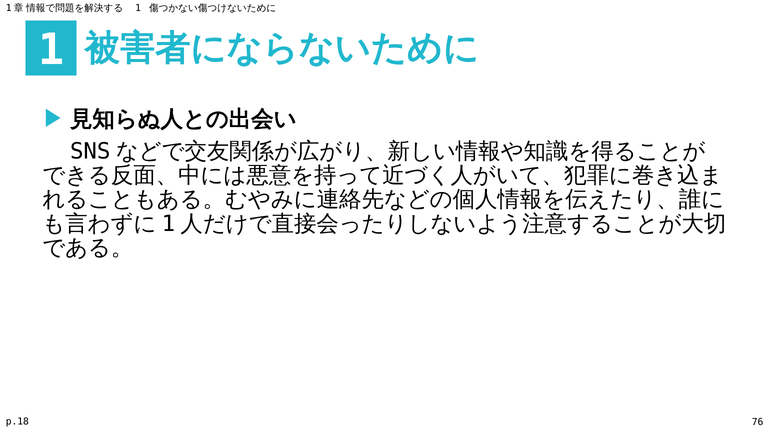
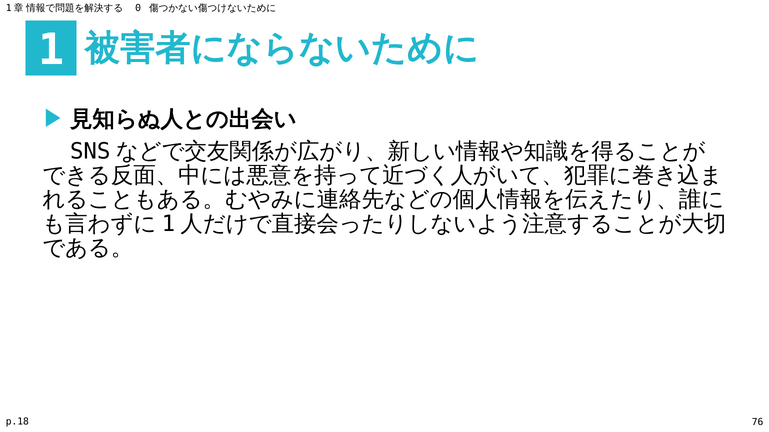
1: 1 -> 0 (138, 8)
